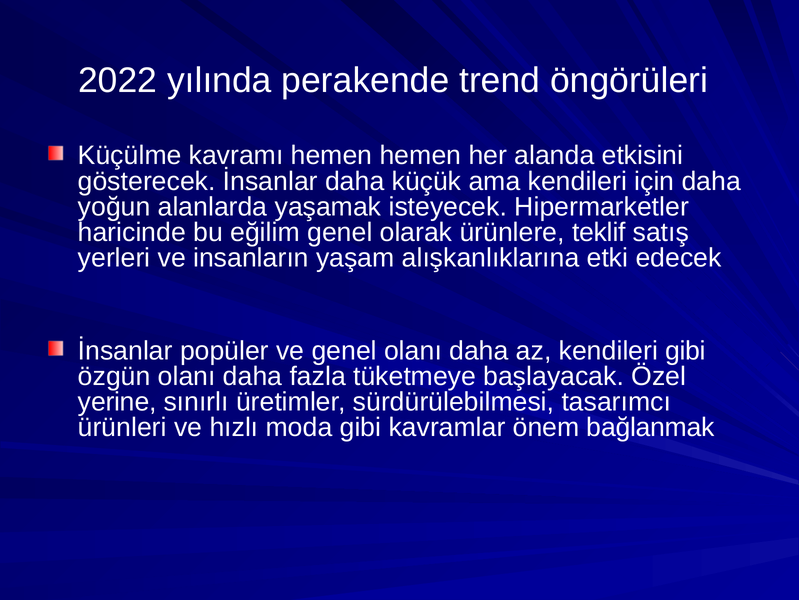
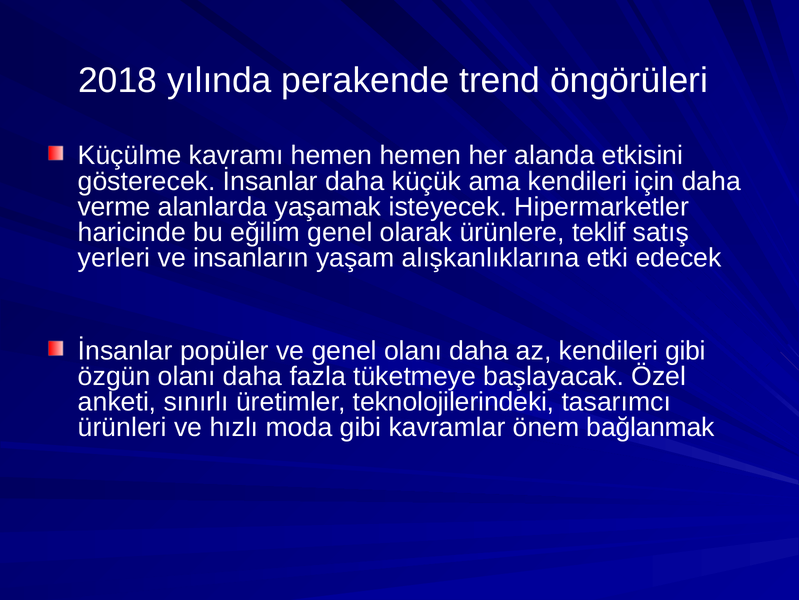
2022: 2022 -> 2018 (118, 80)
yoğun: yoğun -> verme (114, 207)
yerine: yerine -> anketi (117, 402)
sürdürülebilmesi: sürdürülebilmesi -> teknolojilerindeki (454, 402)
